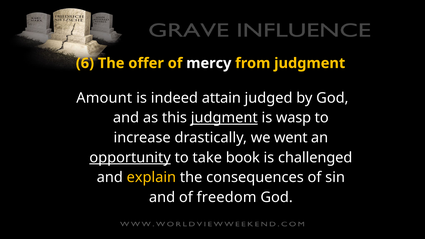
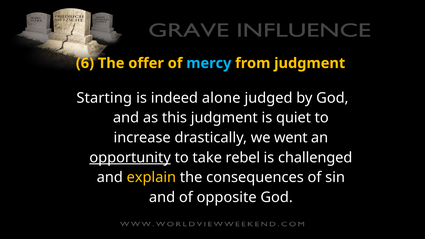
mercy colour: white -> light blue (209, 63)
Amount: Amount -> Starting (104, 98)
attain: attain -> alone (221, 98)
judgment underline: present -> none (224, 118)
wasp: wasp -> quiet (294, 118)
book: book -> rebel (243, 158)
freedom: freedom -> opposite (227, 197)
